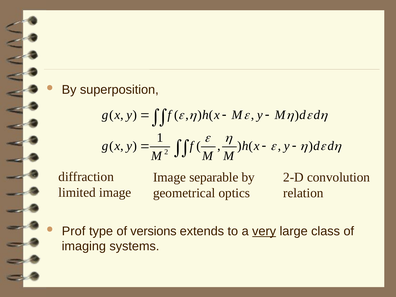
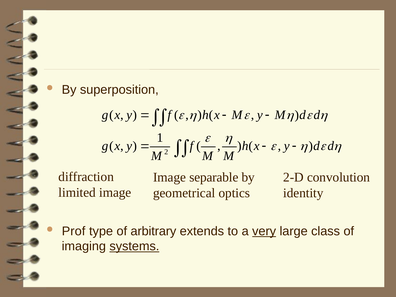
relation: relation -> identity (303, 193)
versions: versions -> arbitrary (153, 231)
systems underline: none -> present (134, 246)
